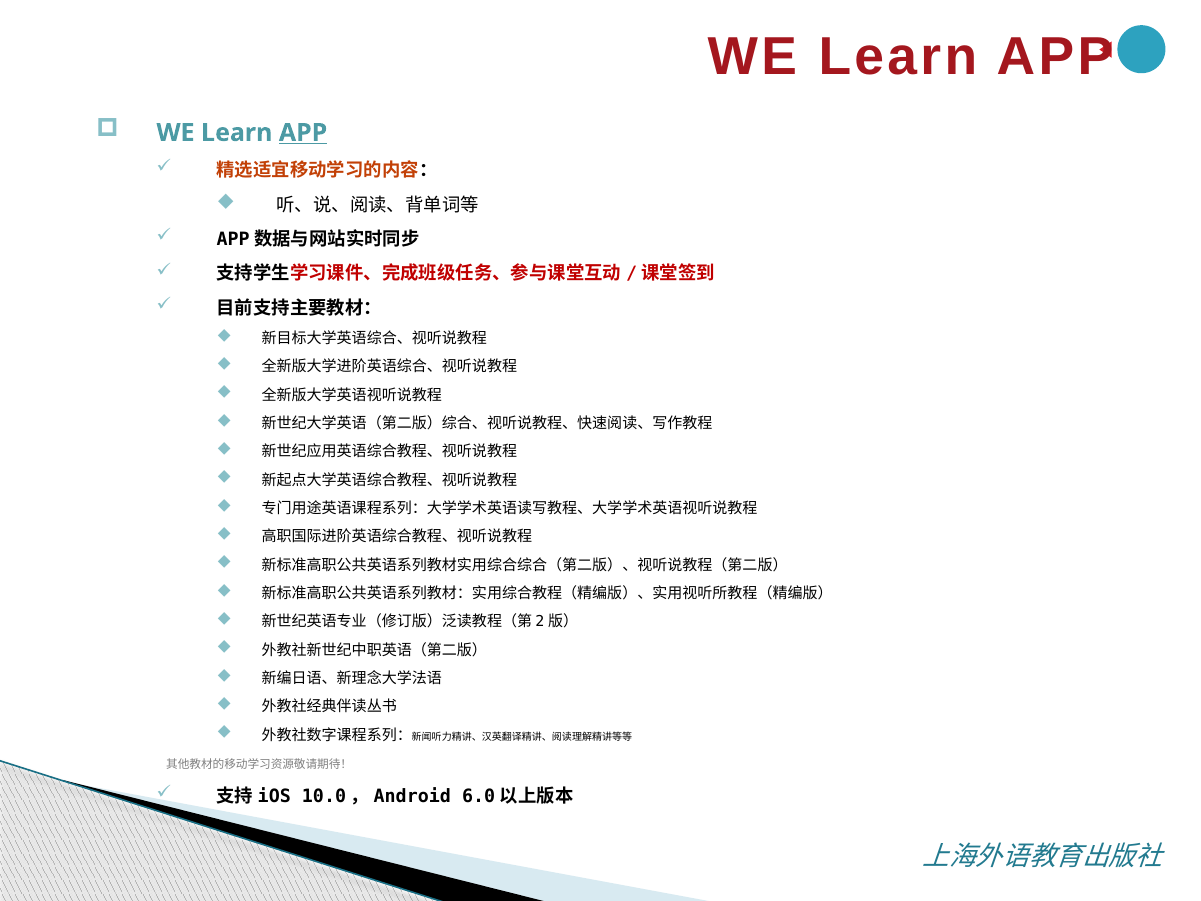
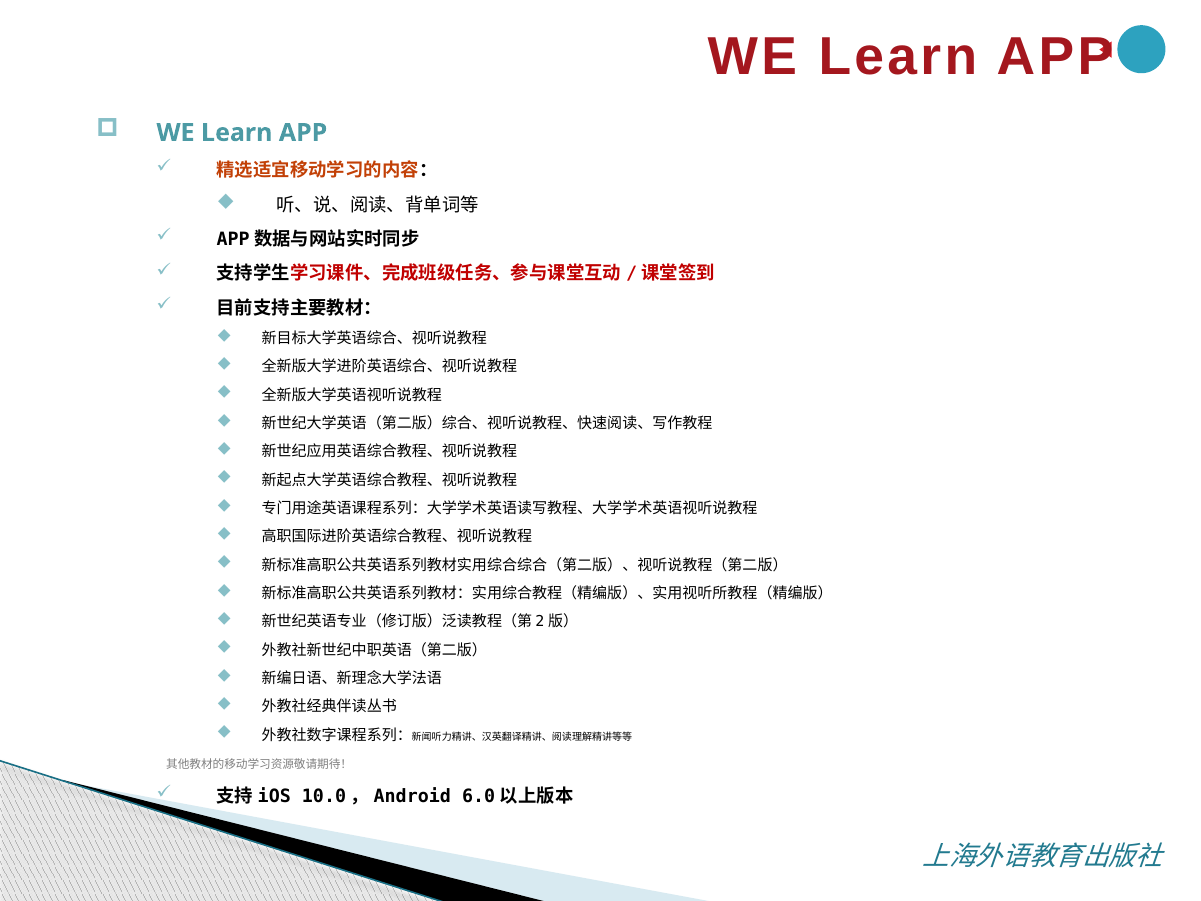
APP underline: present -> none (303, 133)
